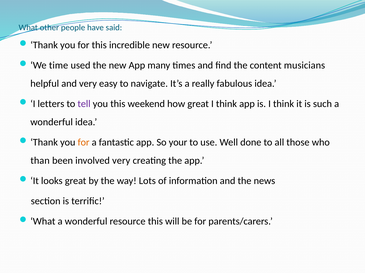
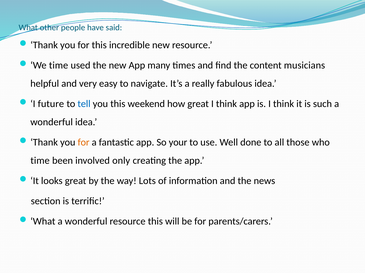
letters: letters -> future (51, 104)
tell colour: purple -> blue (84, 104)
than: than -> time (40, 161)
involved very: very -> only (121, 161)
